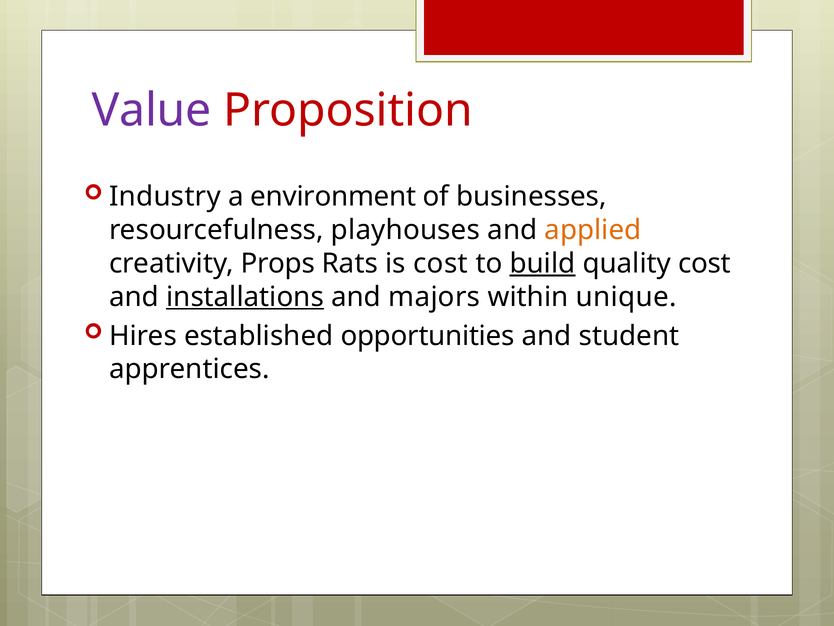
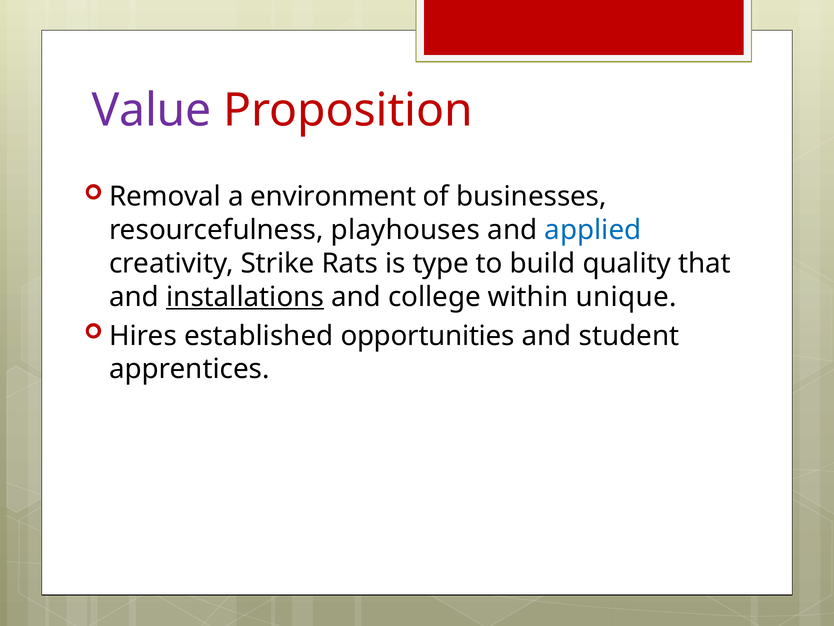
Industry: Industry -> Removal (165, 197)
applied colour: orange -> blue (593, 230)
Props: Props -> Strike (278, 263)
is cost: cost -> type (441, 263)
build underline: present -> none (543, 263)
quality cost: cost -> that (704, 263)
majors: majors -> college (434, 297)
